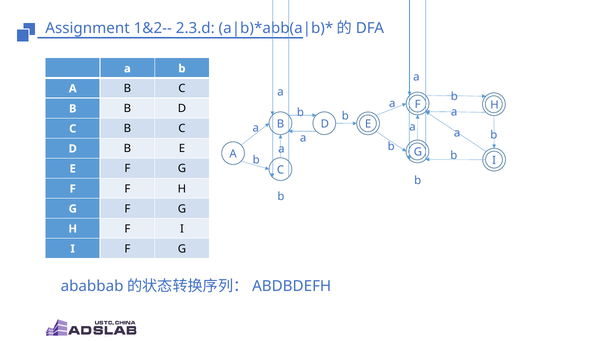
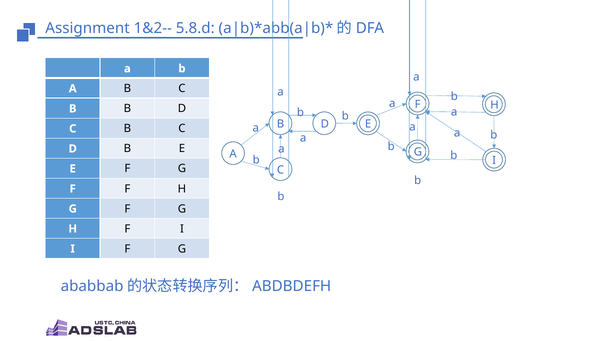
2.3.d: 2.3.d -> 5.8.d (195, 28)
